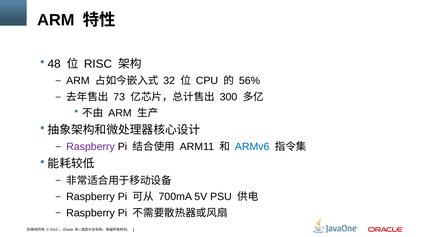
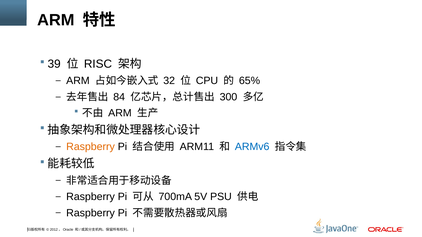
48: 48 -> 39 (54, 64)
56%: 56% -> 65% (250, 81)
73: 73 -> 84 (119, 97)
Raspberry colour: purple -> orange (91, 147)
